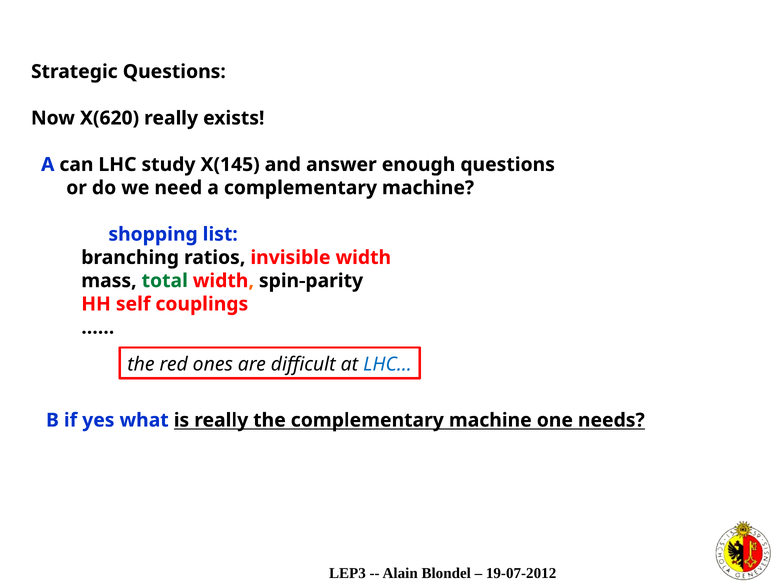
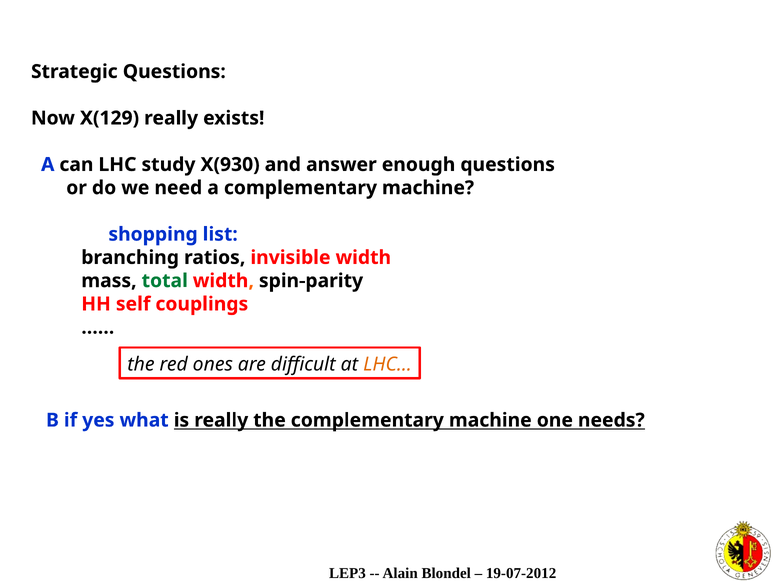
X(620: X(620 -> X(129 (110, 118)
X(145: X(145 -> X(930 (230, 164)
LHC… colour: blue -> orange (387, 364)
